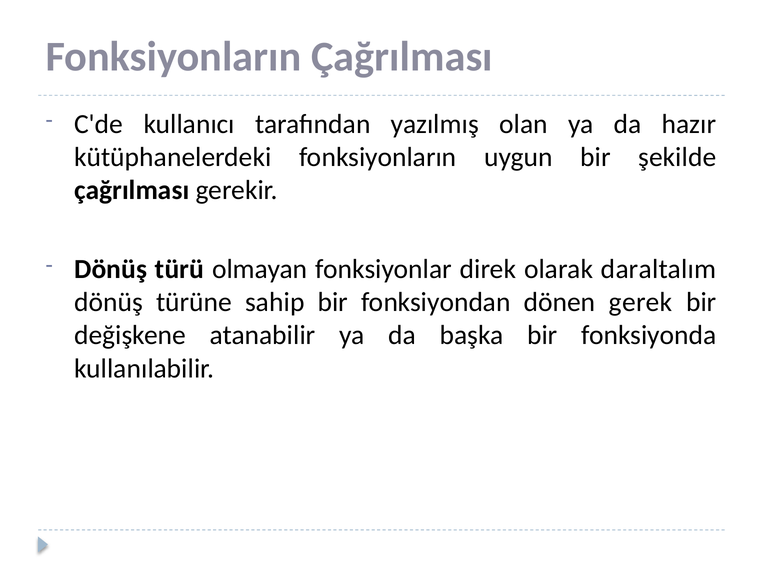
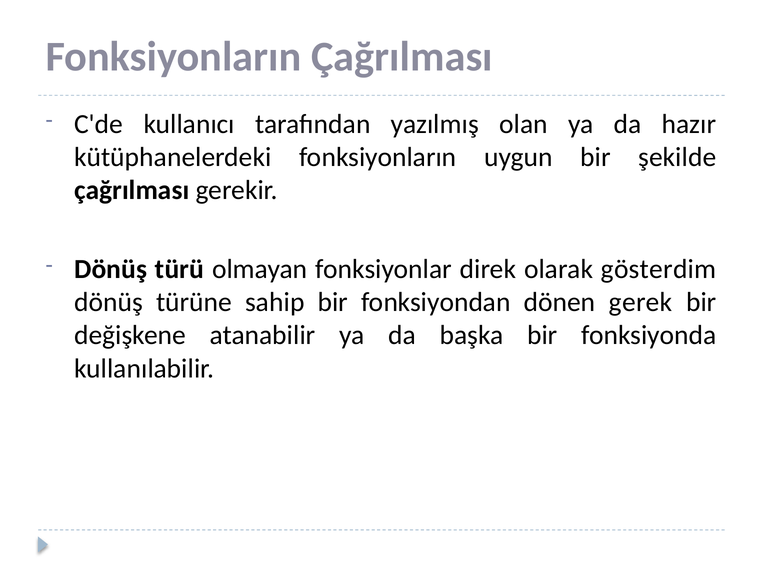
daraltalım: daraltalım -> gösterdim (659, 269)
